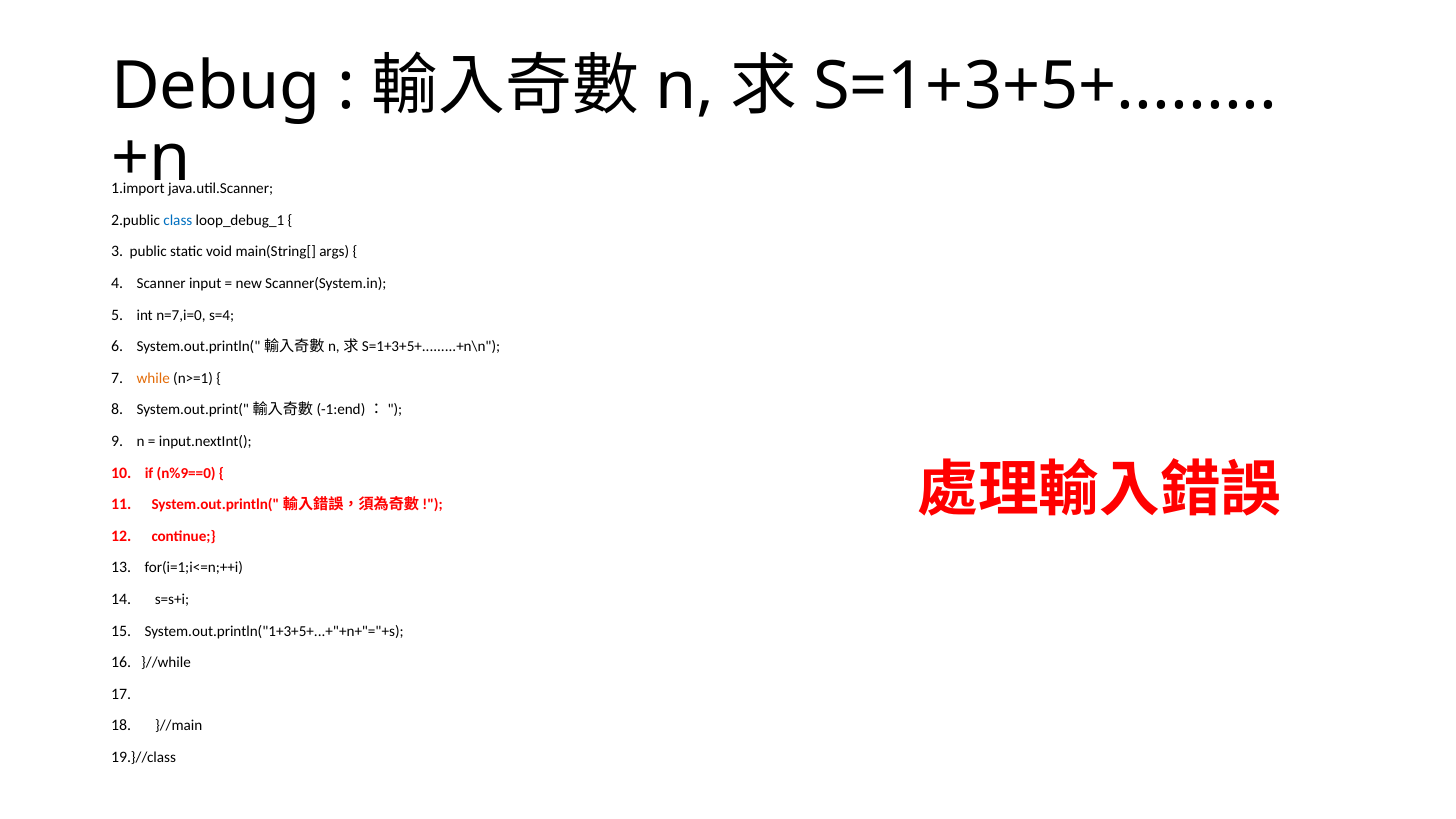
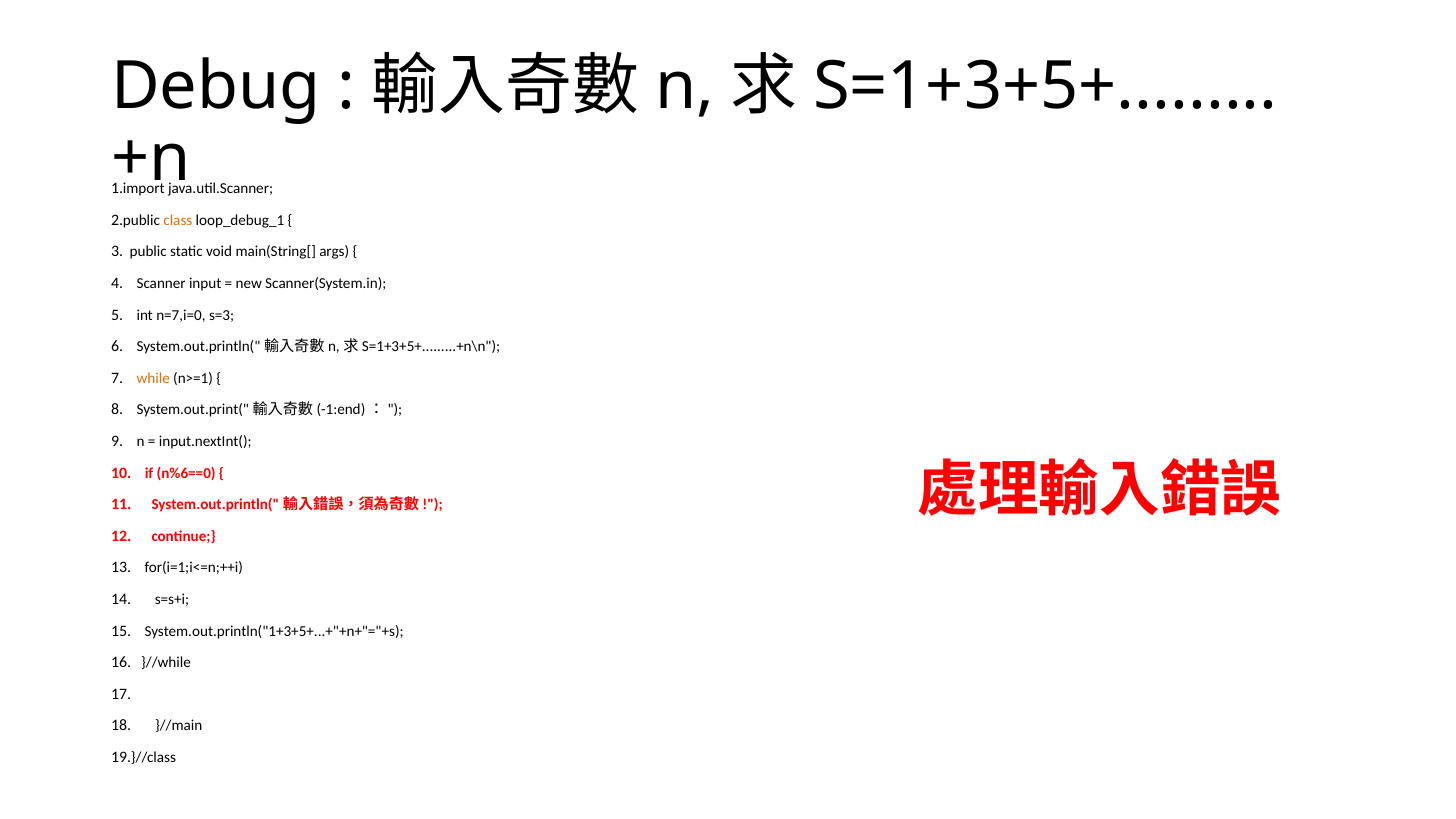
class colour: blue -> orange (178, 220)
s=4: s=4 -> s=3 (222, 315)
n%9==0: n%9==0 -> n%6==0 (186, 473)
